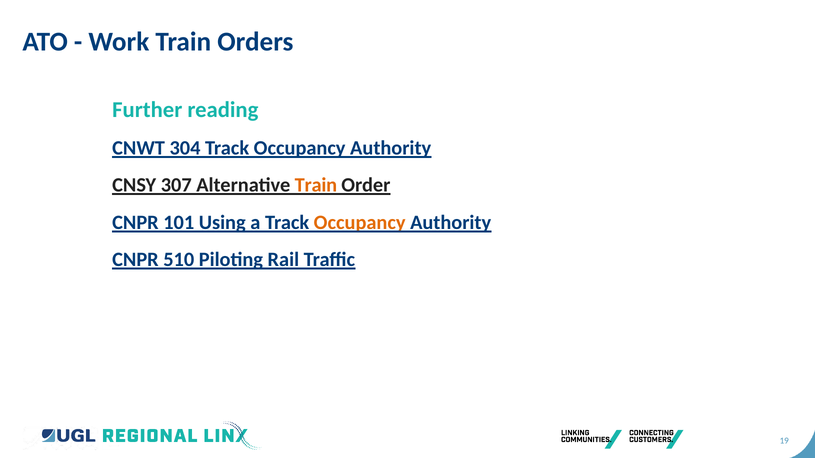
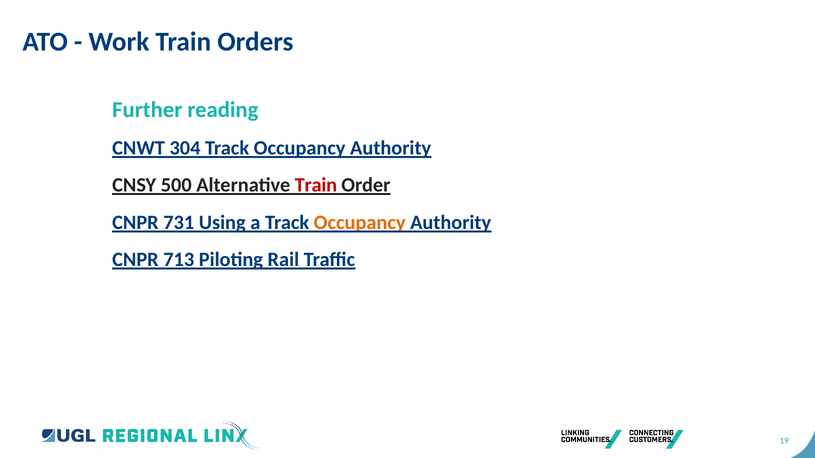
307: 307 -> 500 (176, 185)
Train colour: orange -> red (316, 185)
101: 101 -> 731 (179, 223)
510: 510 -> 713 (179, 260)
